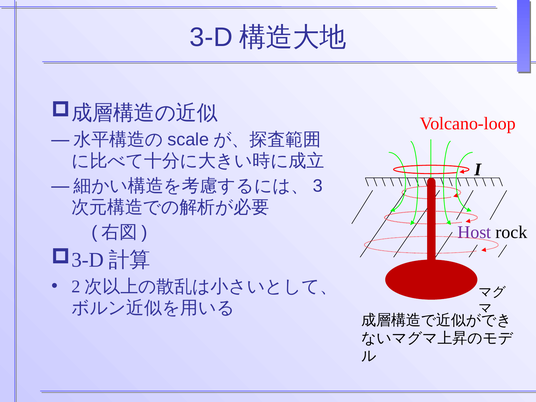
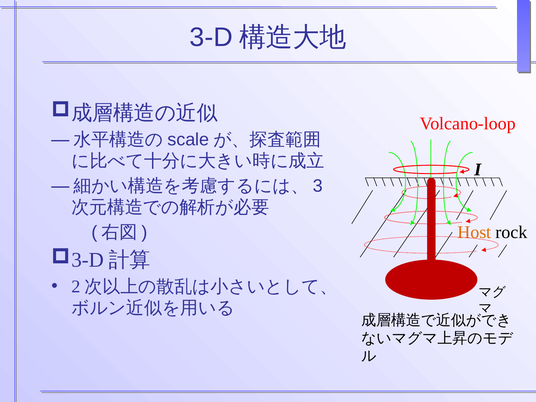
Host colour: purple -> orange (474, 232)
